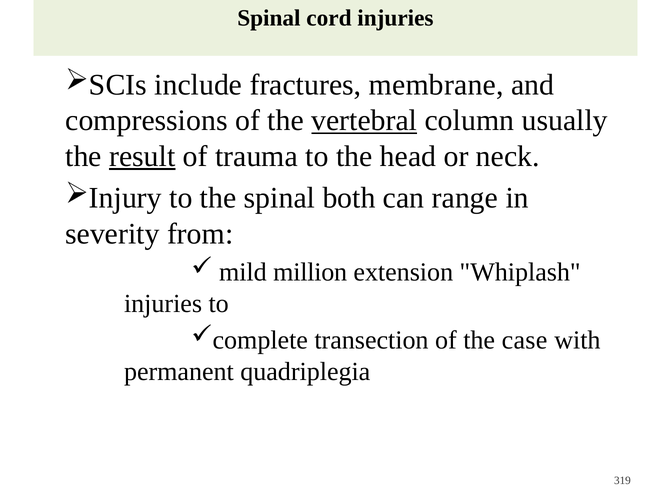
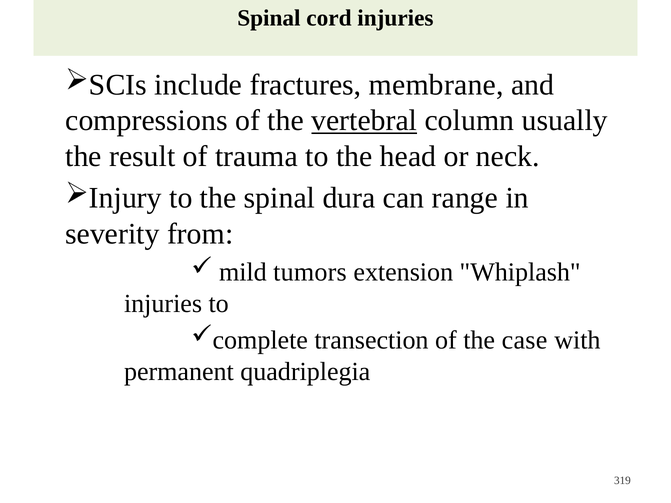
result underline: present -> none (142, 156)
both: both -> dura (349, 198)
million: million -> tumors (310, 272)
